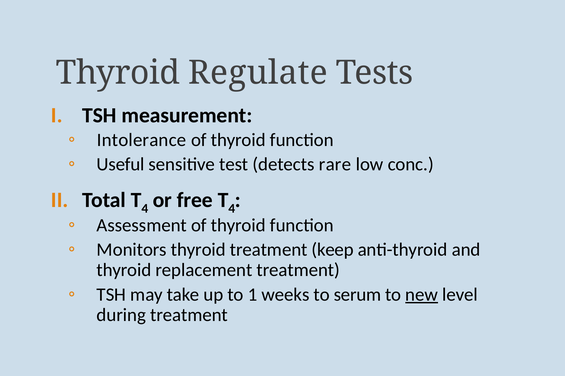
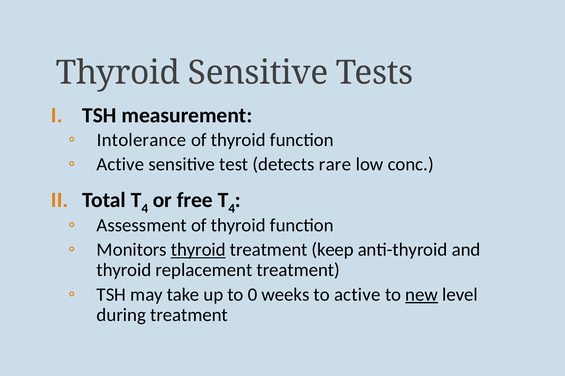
Thyroid Regulate: Regulate -> Sensitive (258, 73)
Useful: Useful -> Active (120, 165)
thyroid underline: none -> present (198, 250)
1: 1 -> 0 (253, 295)
to serum: serum -> active (357, 295)
